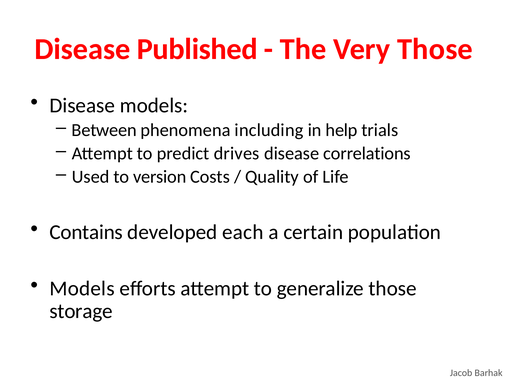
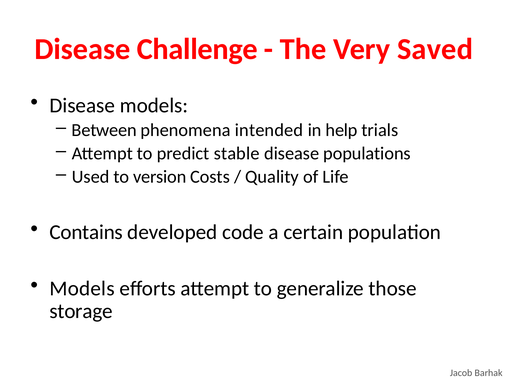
Published: Published -> Challenge (197, 49)
Very Those: Those -> Saved (435, 49)
including: including -> intended (269, 130)
drives: drives -> stable (237, 154)
correlations: correlations -> populations (367, 154)
each: each -> code (243, 232)
